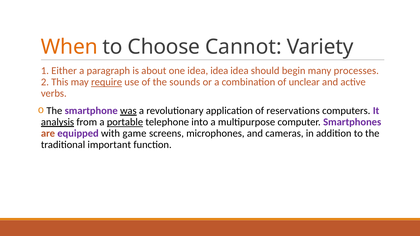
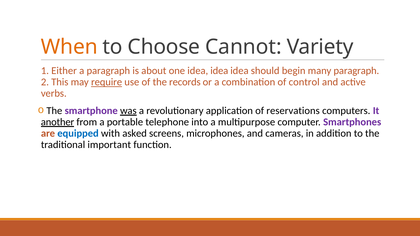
many processes: processes -> paragraph (356, 71)
sounds: sounds -> records (185, 82)
unclear: unclear -> control (304, 82)
analysis: analysis -> another (58, 122)
portable underline: present -> none (125, 122)
equipped colour: purple -> blue (78, 134)
game: game -> asked (135, 134)
